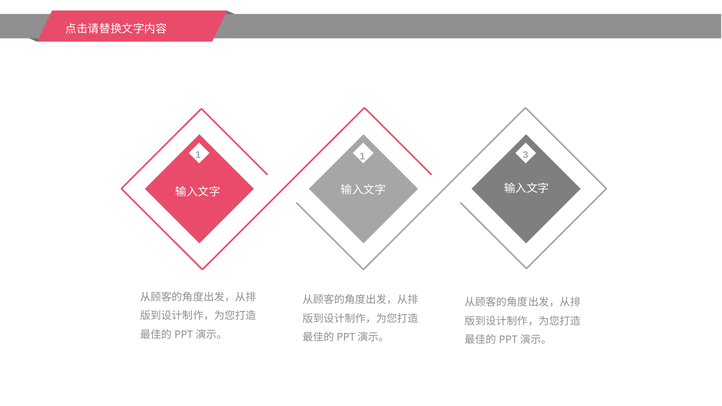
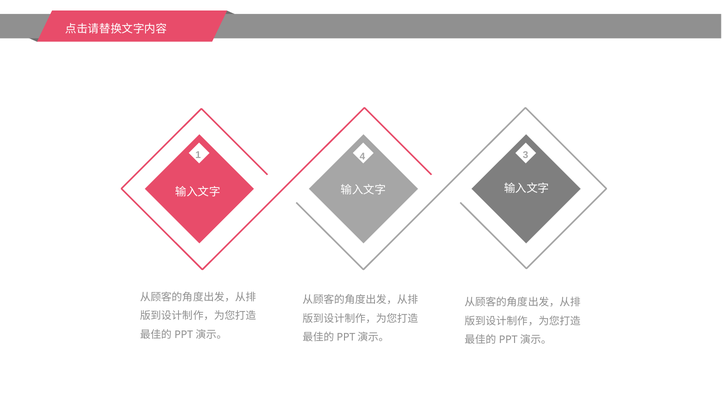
1 1: 1 -> 4 (362, 157)
